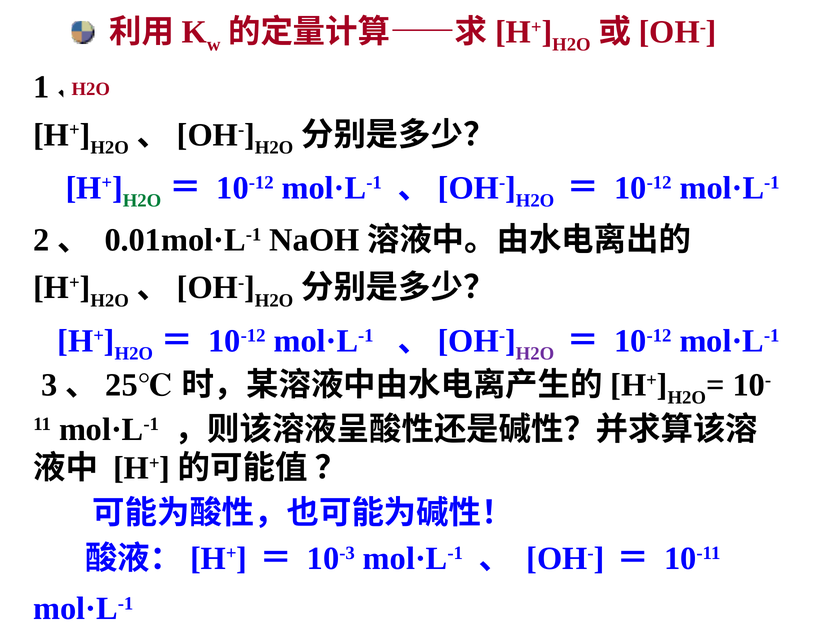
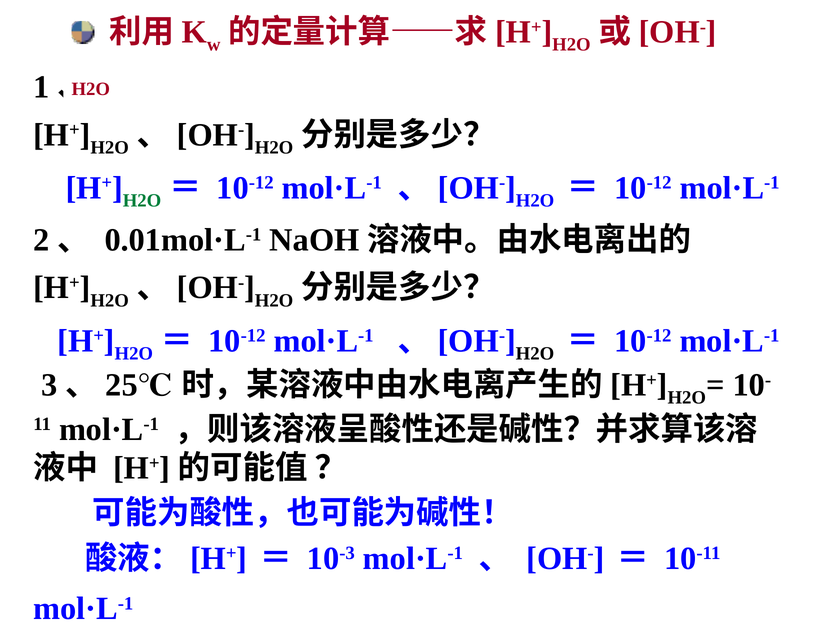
H2O colour: purple -> black (535, 354)
